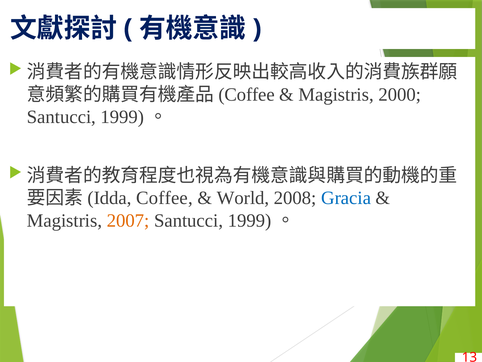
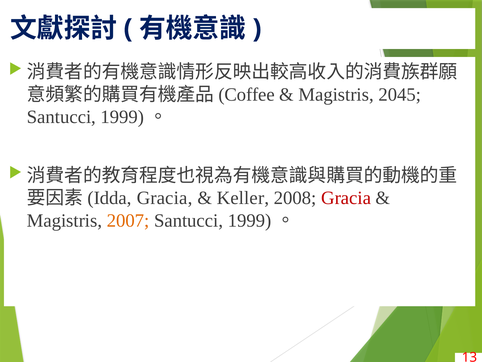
2000: 2000 -> 2045 (400, 94)
Coffee: Coffee -> Gracia (165, 198)
World: World -> Keller (243, 198)
Gracia colour: blue -> red (346, 198)
